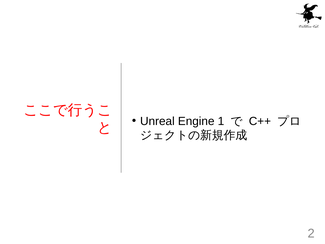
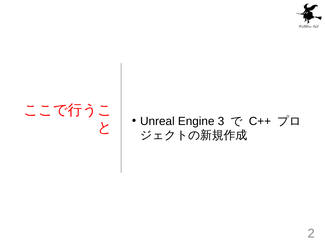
1: 1 -> 3 (221, 121)
